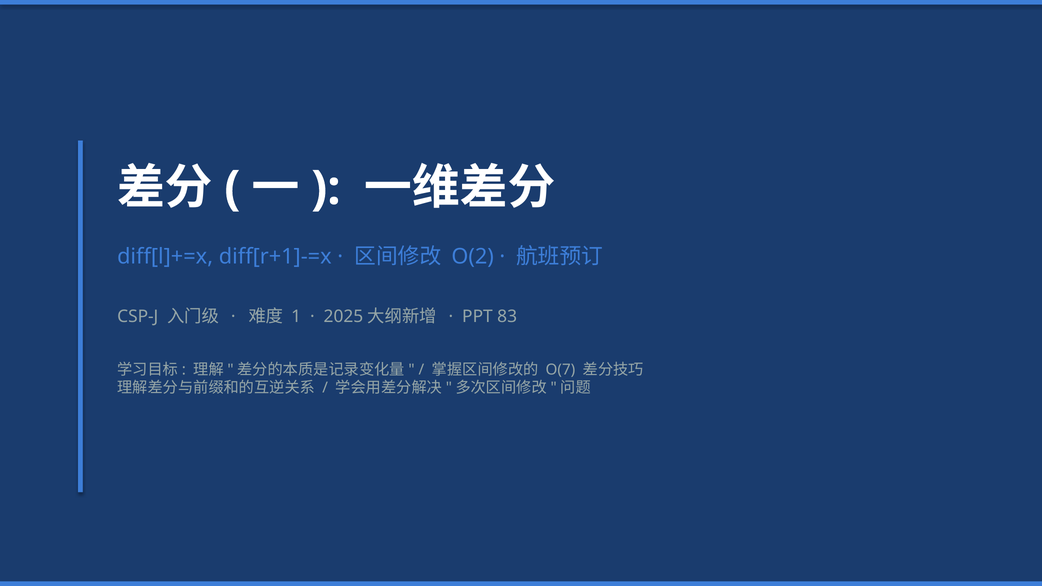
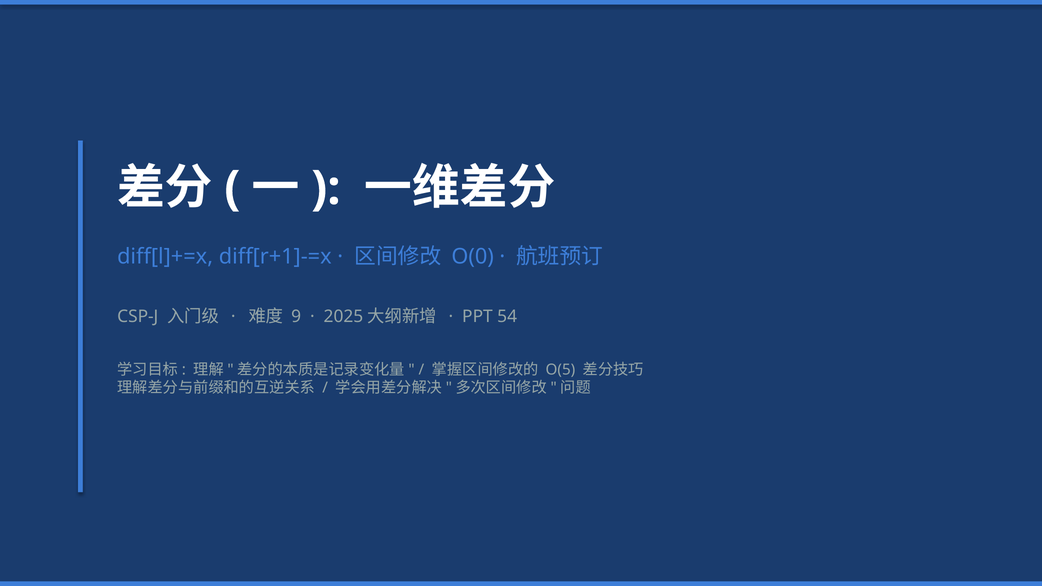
O(2: O(2 -> O(0 (473, 257)
1: 1 -> 9 (296, 316)
83: 83 -> 54 (507, 316)
O(7: O(7 -> O(5 (560, 370)
